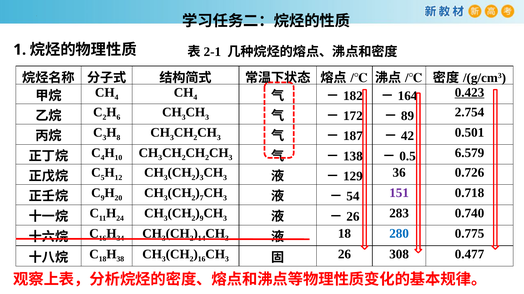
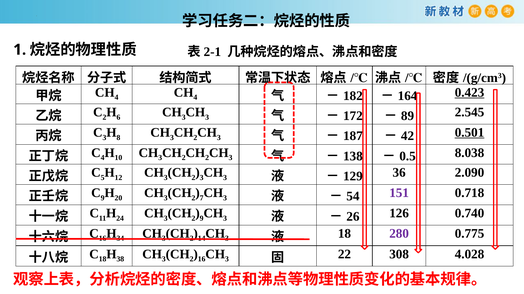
2.754: 2.754 -> 2.545 (470, 112)
0.501 underline: none -> present (470, 133)
6.579: 6.579 -> 8.038 (470, 153)
0.726: 0.726 -> 2.090 (470, 173)
283: 283 -> 126 (399, 214)
280 colour: blue -> purple (399, 234)
26: 26 -> 22 (344, 255)
0.477: 0.477 -> 4.028 (470, 255)
